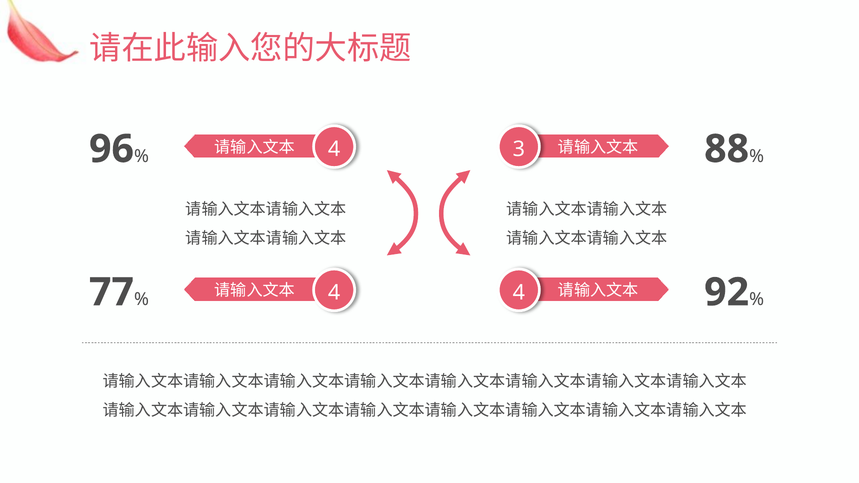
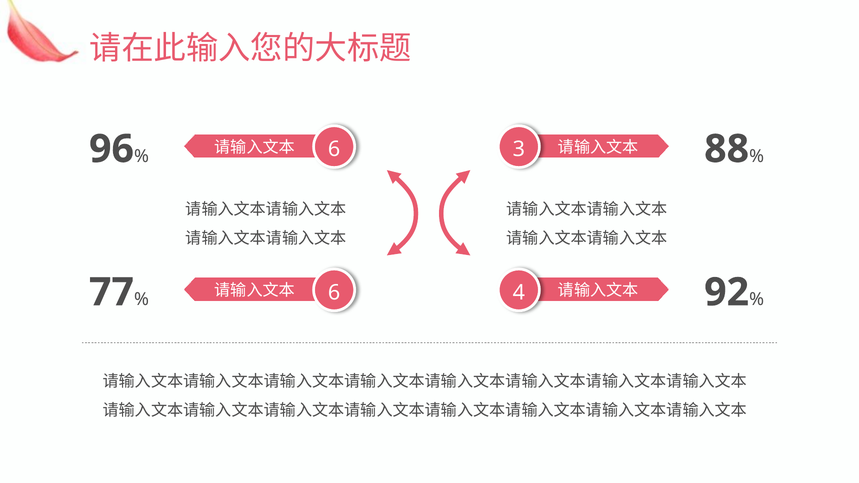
4: 4 -> 6 (334, 149)
4: 4 -> 6 (334, 293)
